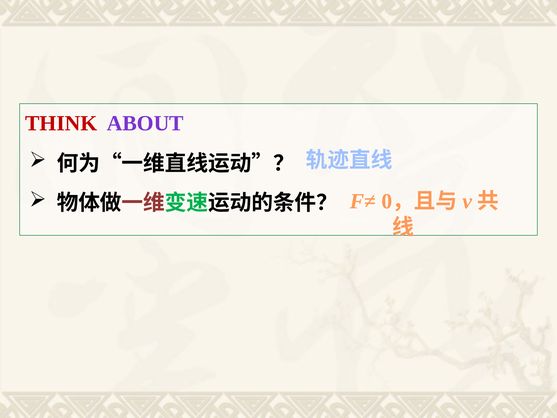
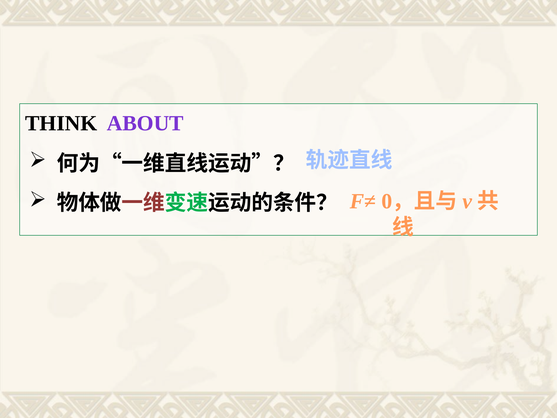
THINK colour: red -> black (61, 123)
